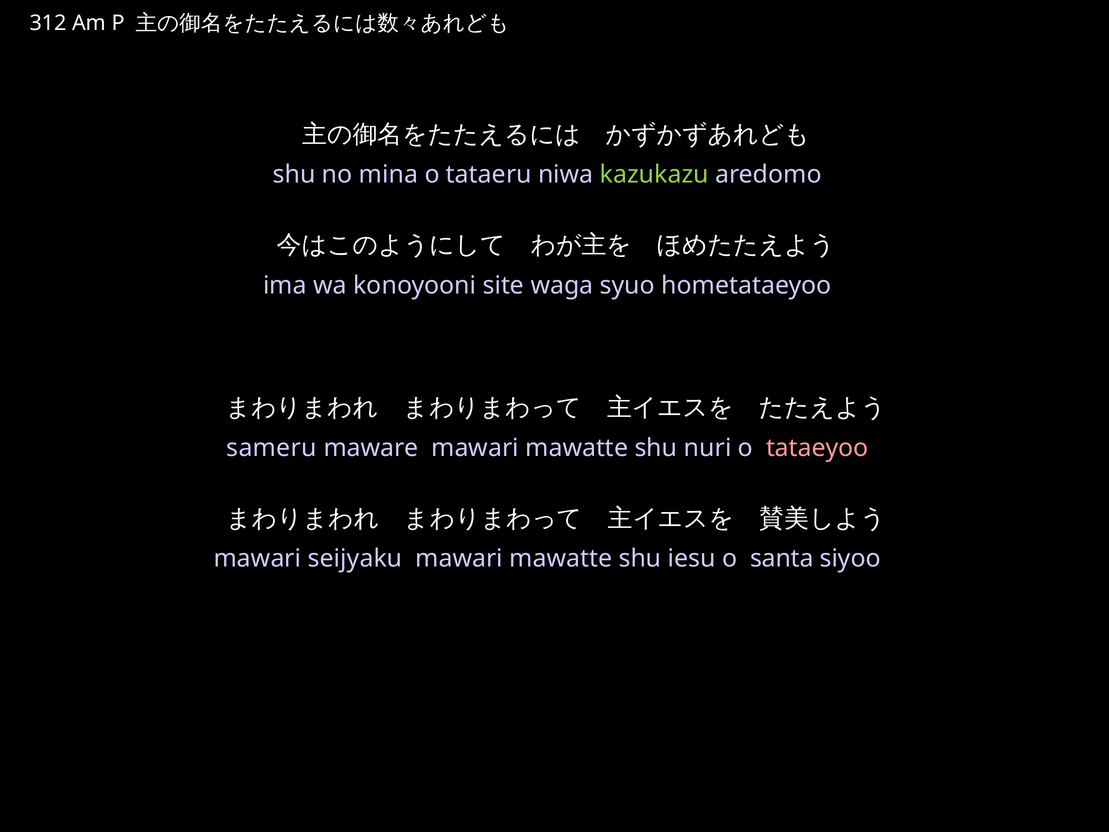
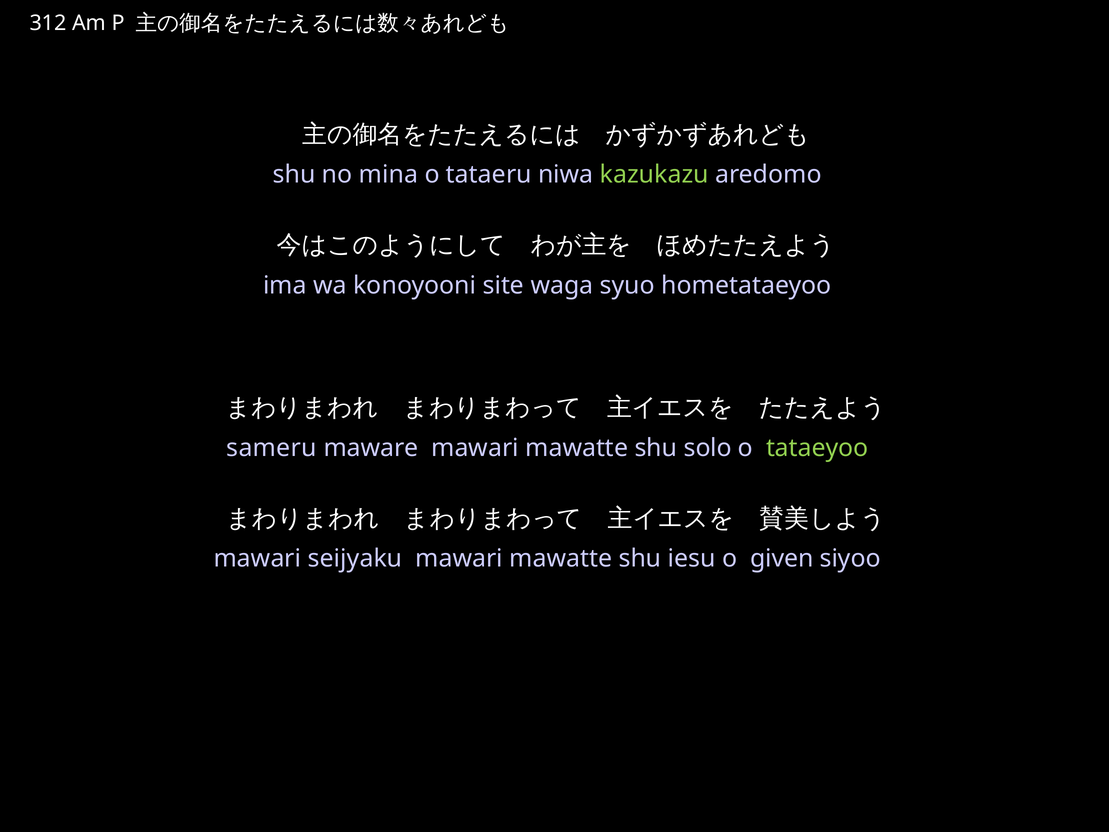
nuri: nuri -> solo (708, 448)
tataeyoo colour: pink -> light green (817, 448)
santa: santa -> given (782, 558)
